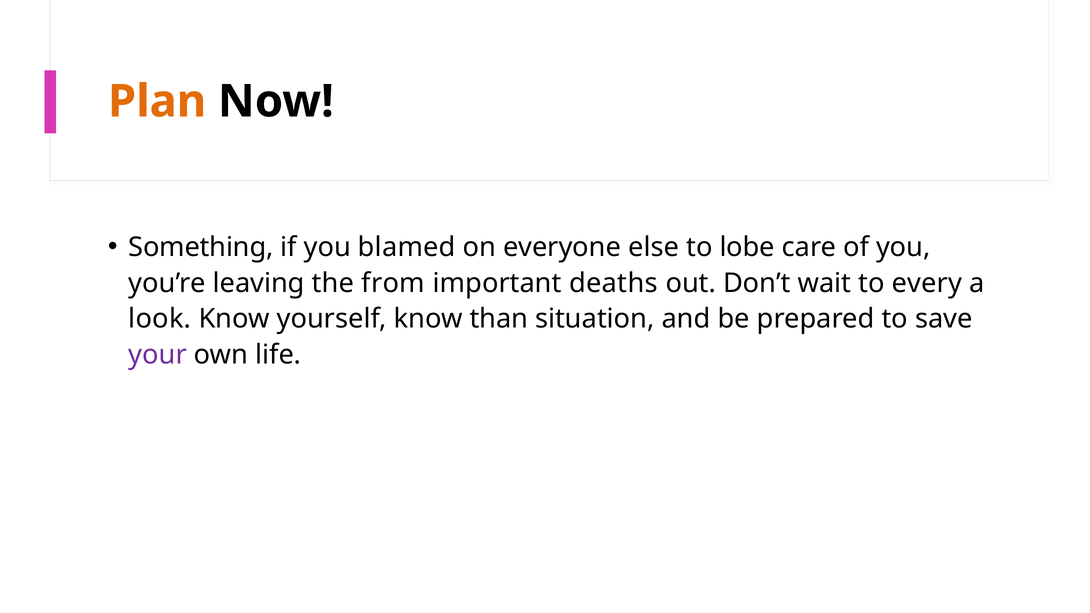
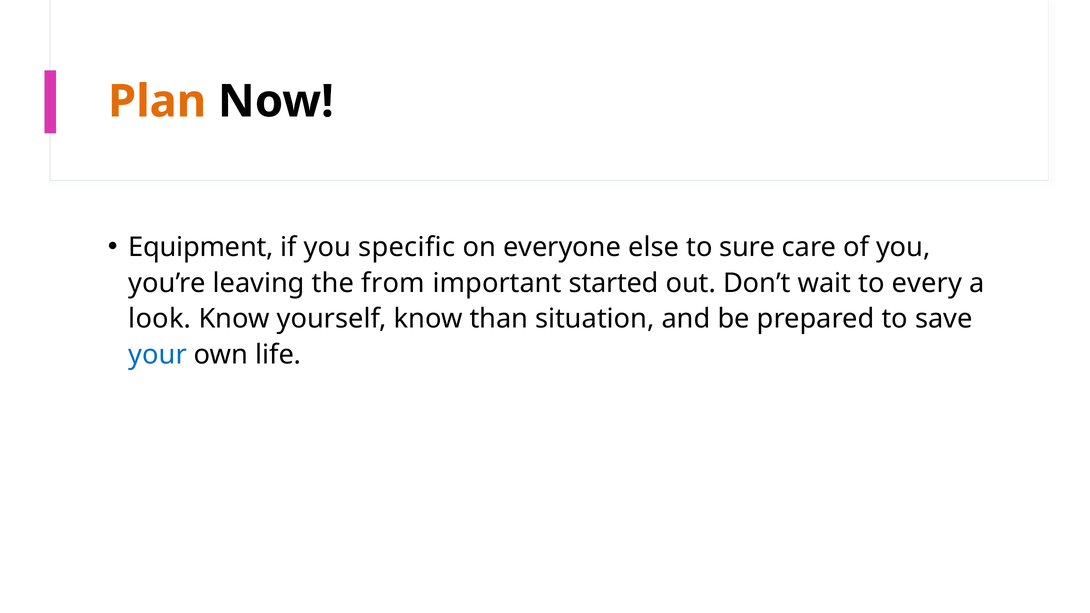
Something: Something -> Equipment (201, 247)
blamed: blamed -> specific (407, 247)
lobe: lobe -> sure (747, 247)
deaths: deaths -> started (614, 283)
your colour: purple -> blue (158, 355)
